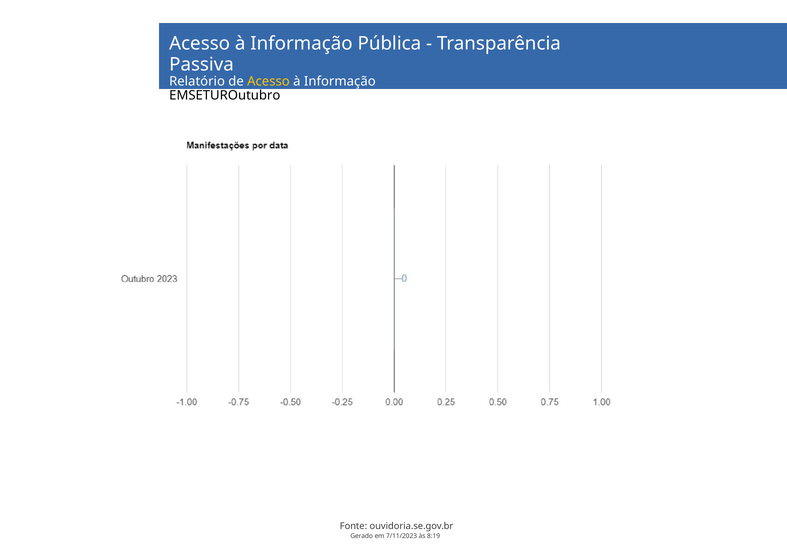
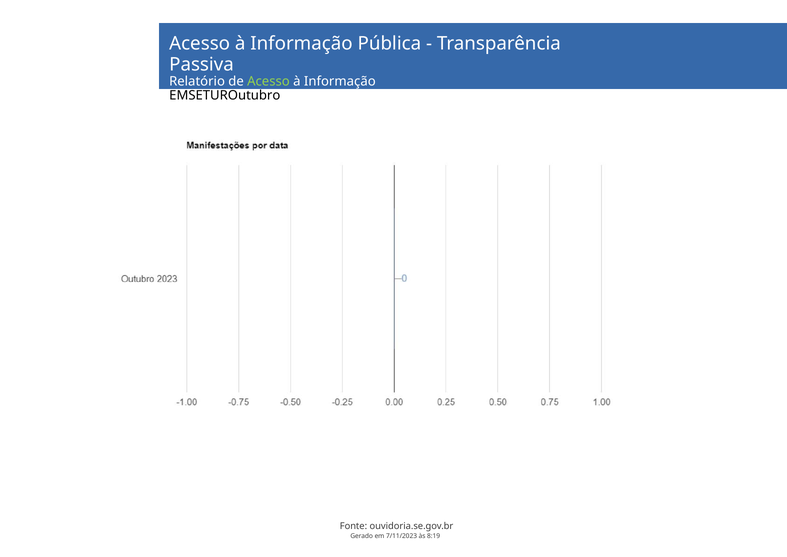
Acesso colour: yellow -> light green (268, 81)
